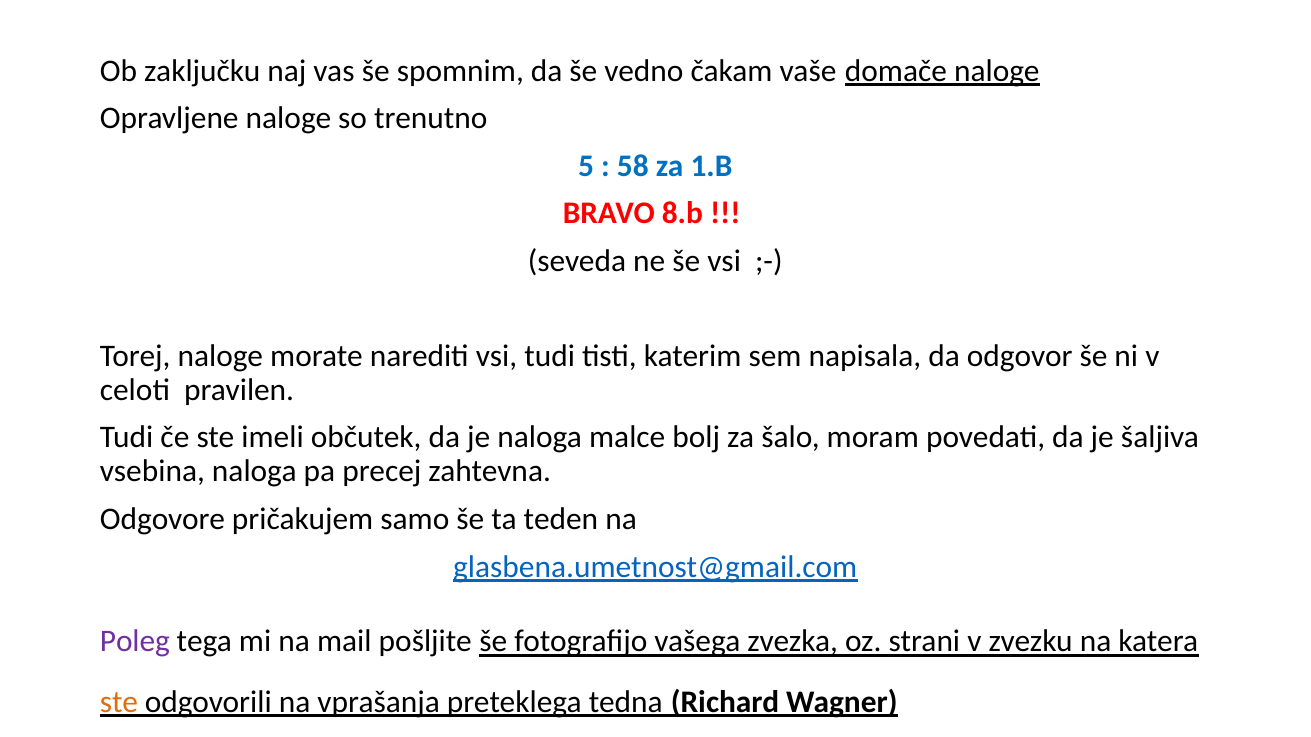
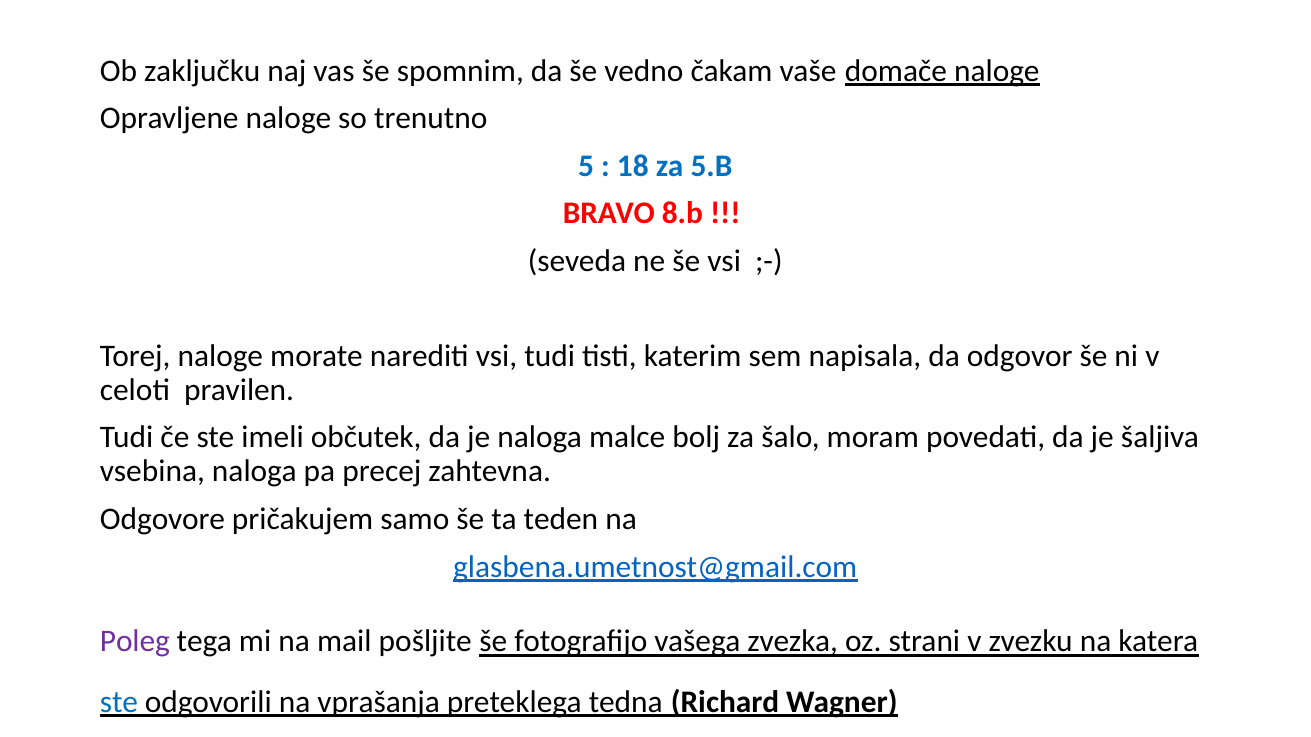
58: 58 -> 18 (633, 166)
1.B: 1.B -> 5.B (711, 166)
ste colour: orange -> blue (119, 702)
